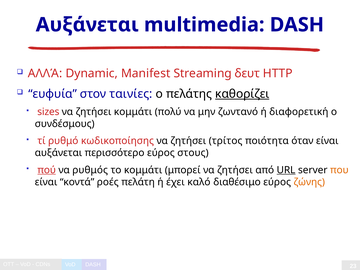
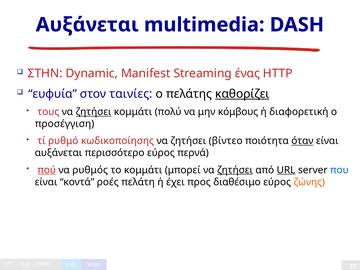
ΑΛΛΆ: ΑΛΛΆ -> ΣΤΗΝ (45, 73)
δευτ: δευτ -> ένας (247, 73)
sizes: sizes -> τους (48, 112)
ζητήσει underline: none -> present (94, 112)
ζωντανό: ζωντανό -> κόμβους (238, 112)
συνδέσμους: συνδέσμους -> προσέγγιση (65, 124)
τρίτος: τρίτος -> βίντεο (226, 141)
όταν underline: none -> present (302, 141)
στους: στους -> περνά (193, 153)
ζητήσει underline: none -> present (235, 170)
που colour: orange -> blue (339, 170)
καλό: καλό -> προς (199, 182)
